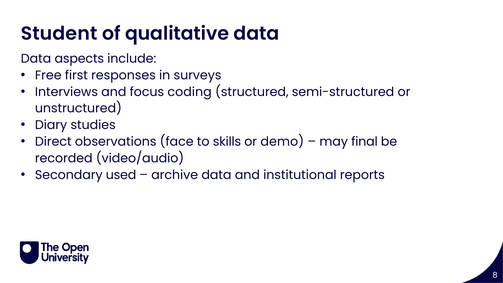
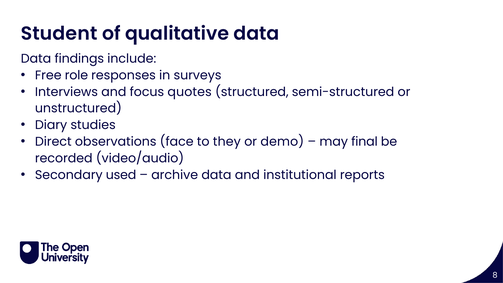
aspects: aspects -> findings (79, 59)
first: first -> role (76, 75)
coding: coding -> quotes (190, 92)
skills: skills -> they (227, 142)
